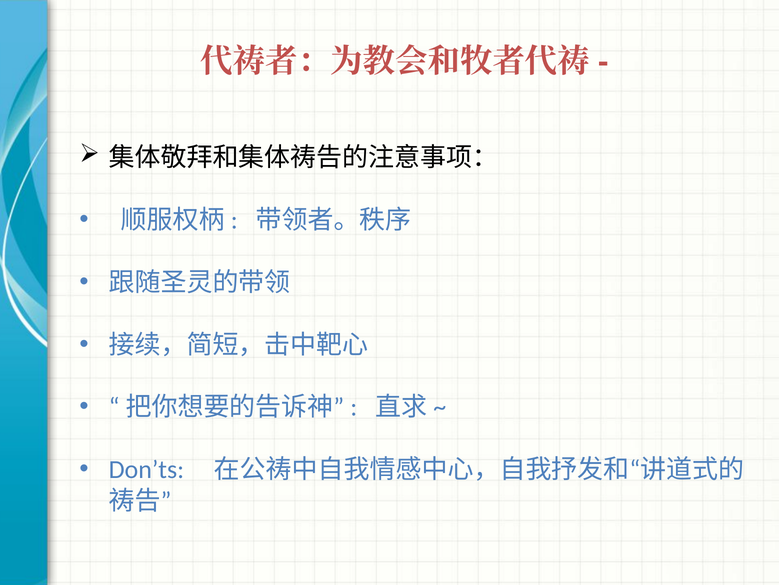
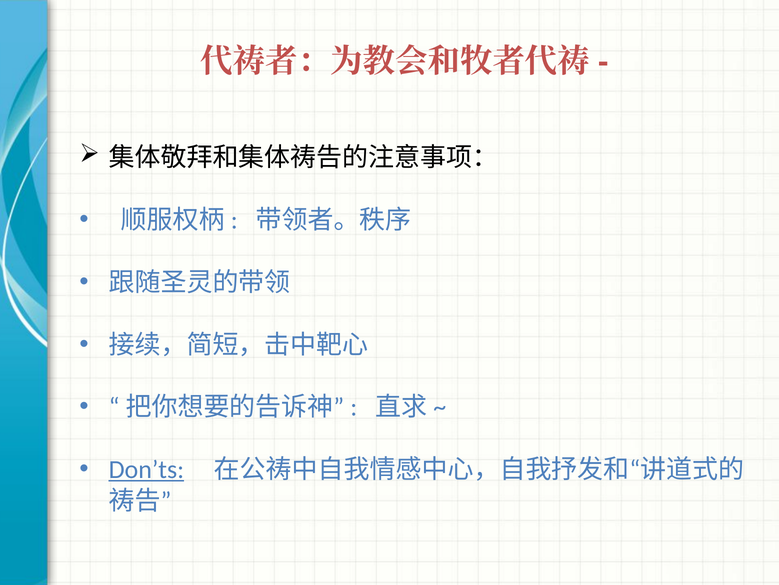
Don’ts underline: none -> present (146, 469)
